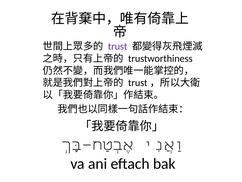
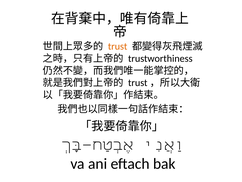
trust colour: purple -> orange (118, 46)
